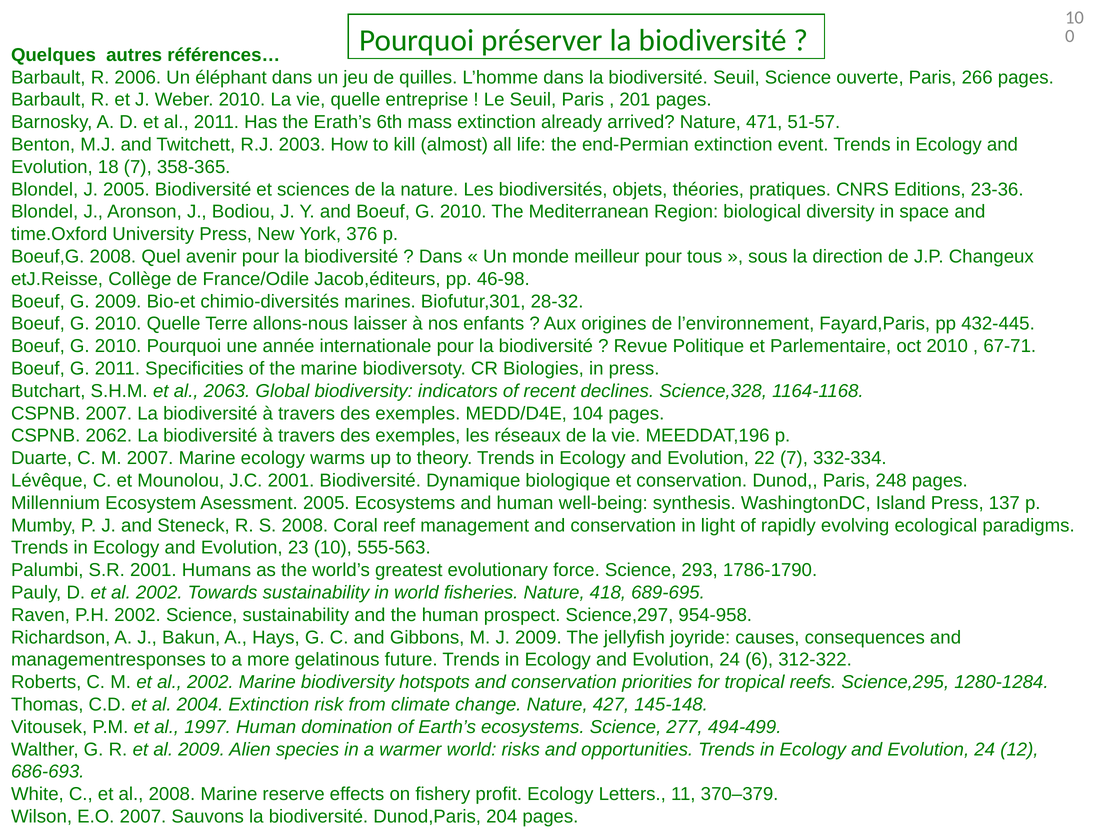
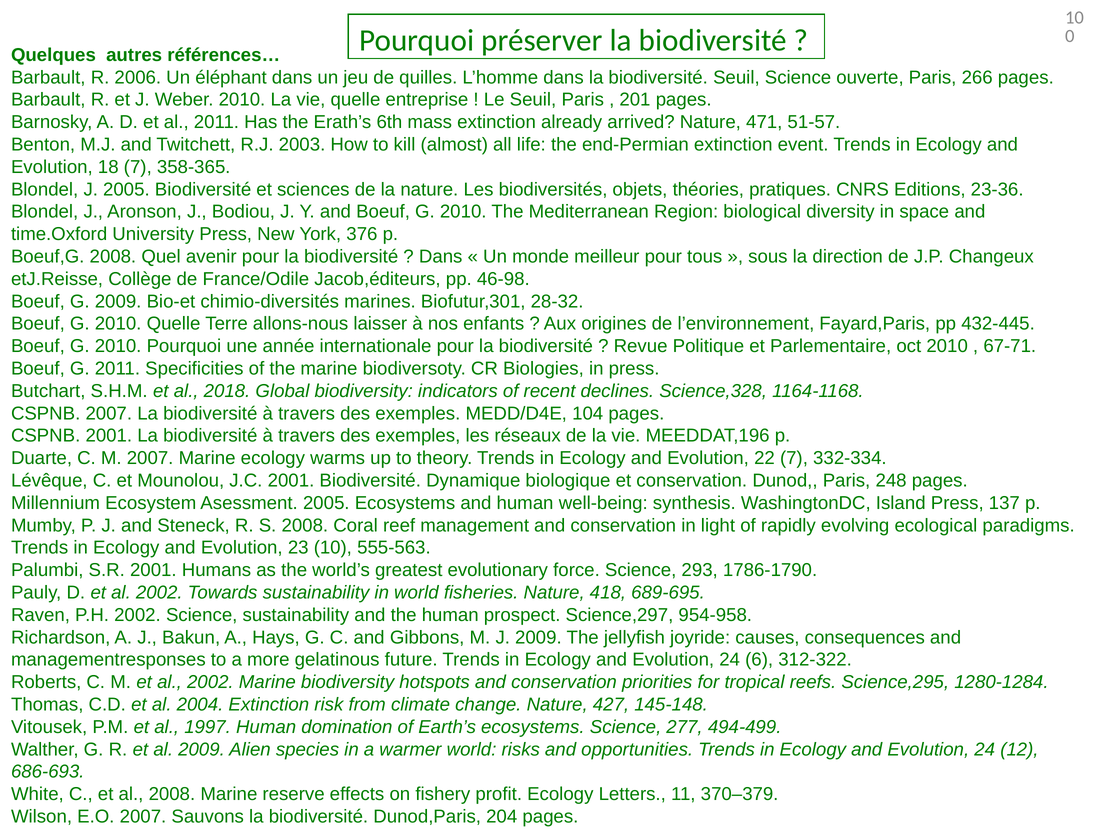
2063: 2063 -> 2018 (227, 391)
CSPNB 2062: 2062 -> 2001 (109, 436)
